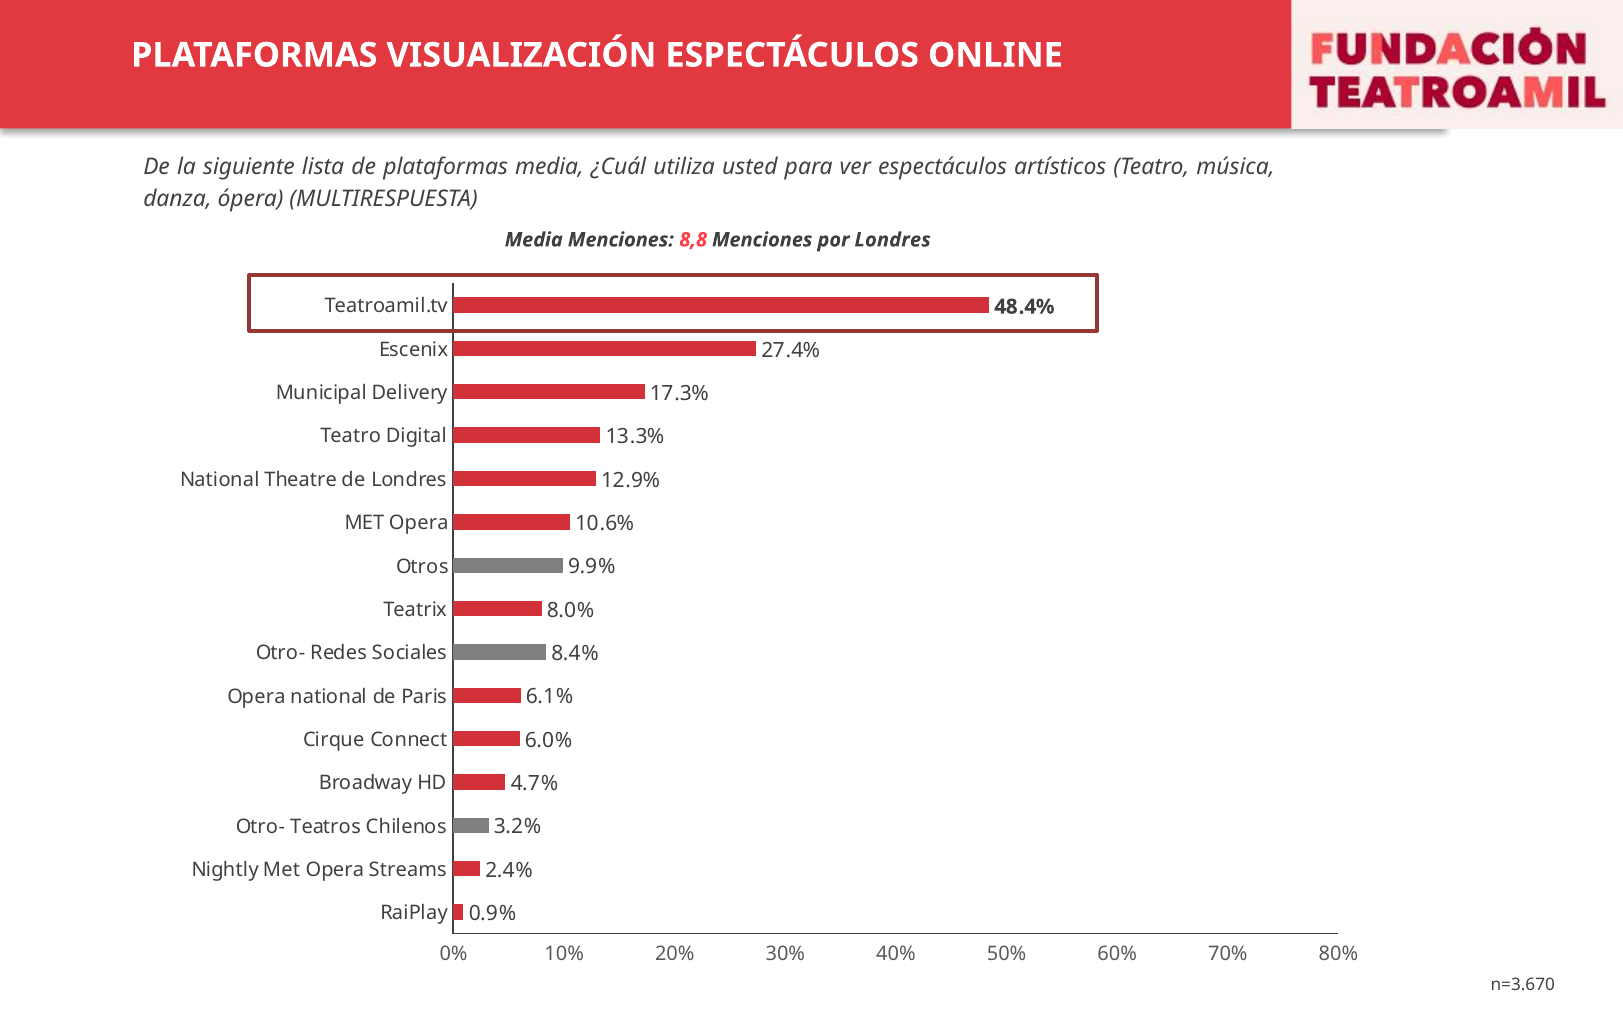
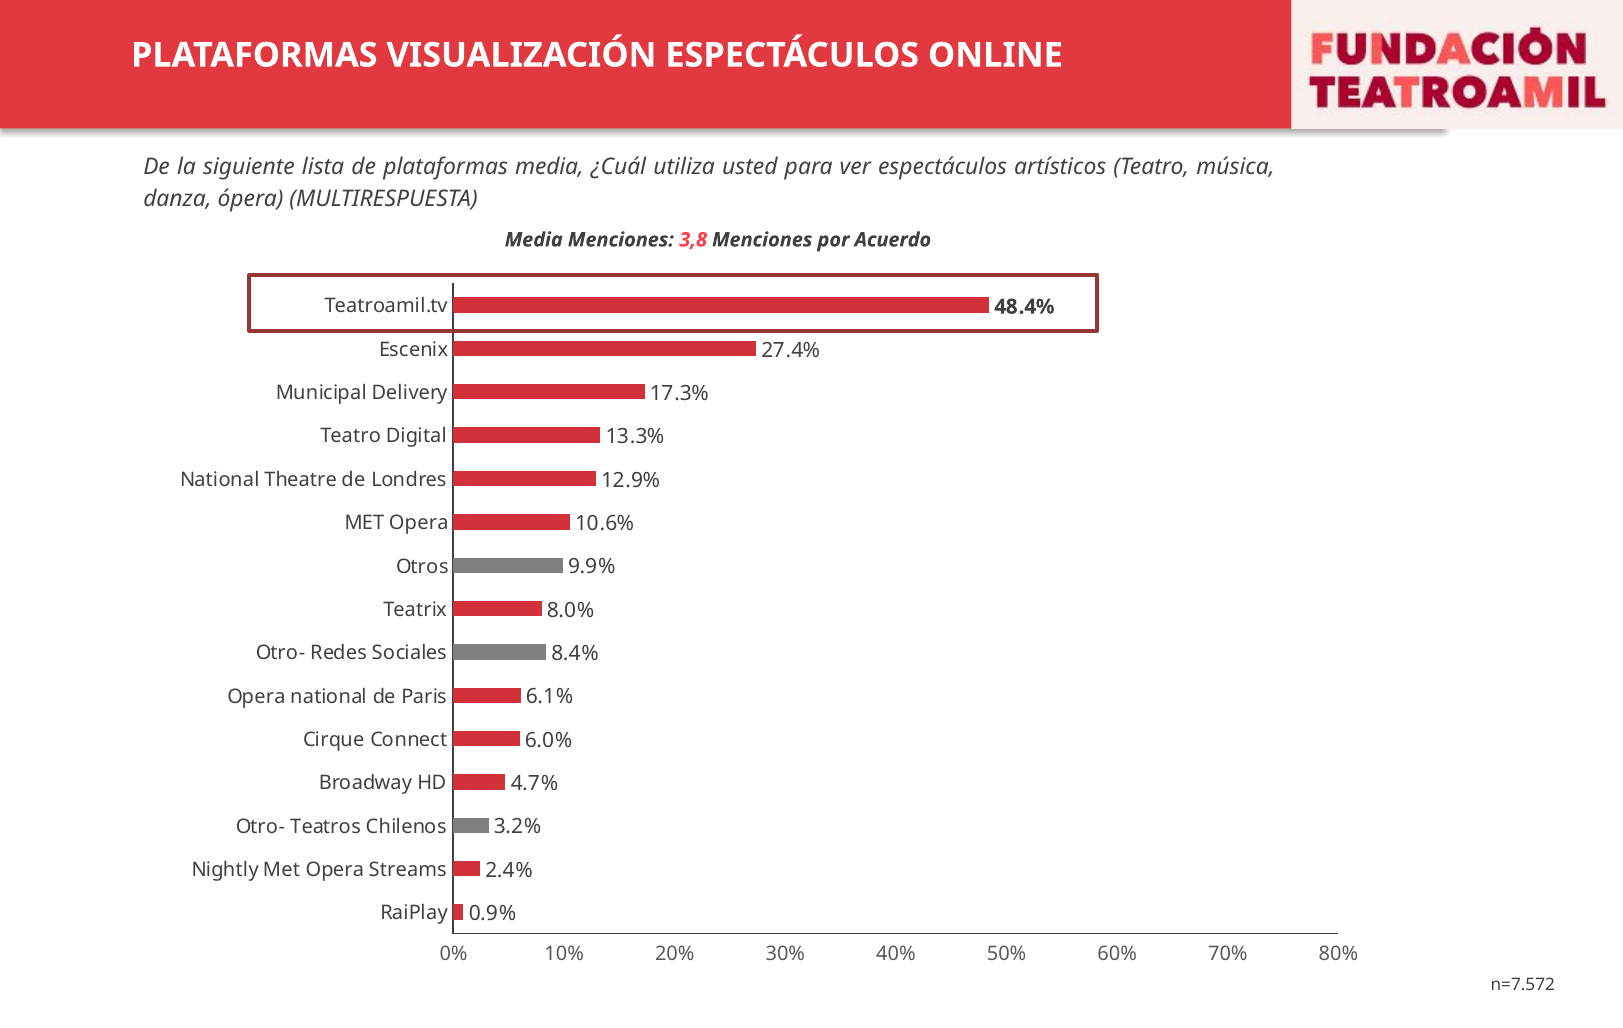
8,8: 8,8 -> 3,8 (693, 240)
por Londres: Londres -> Acuerdo (893, 240)
n=3.670: n=3.670 -> n=7.572 (1523, 985)
